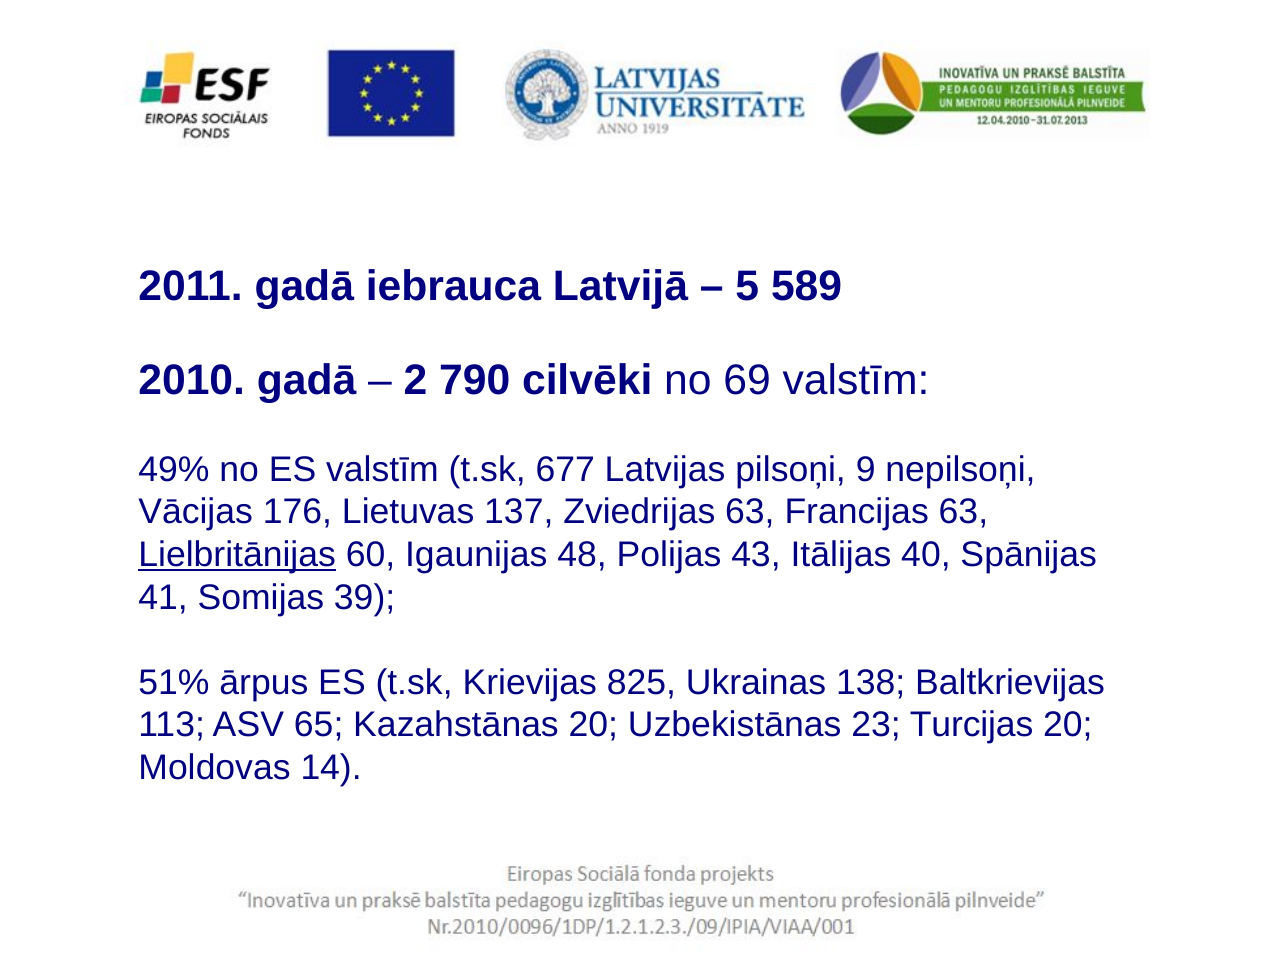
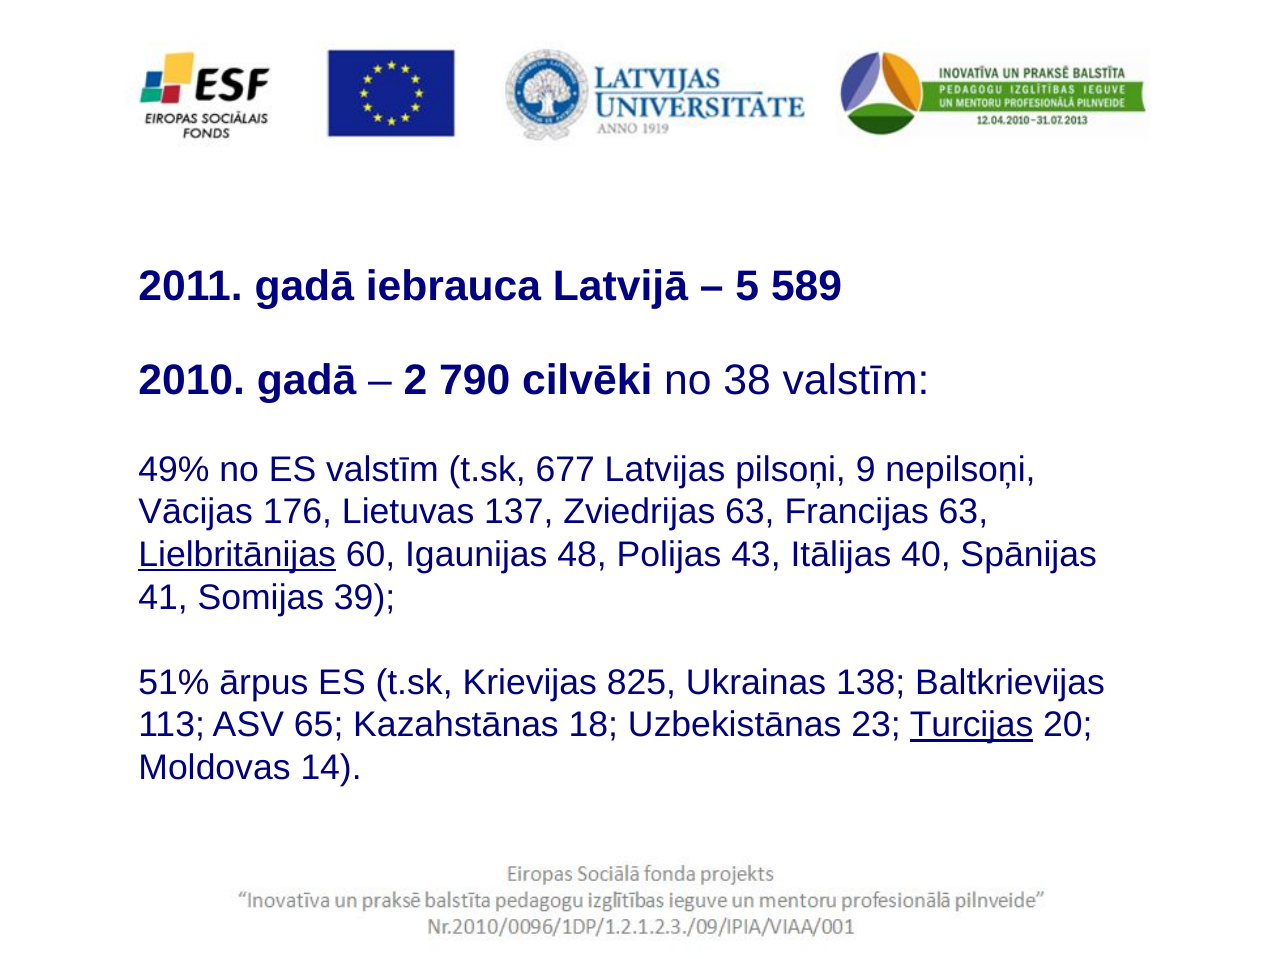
69: 69 -> 38 (747, 380)
Kazahstānas 20: 20 -> 18 (593, 725)
Turcijas underline: none -> present (972, 725)
